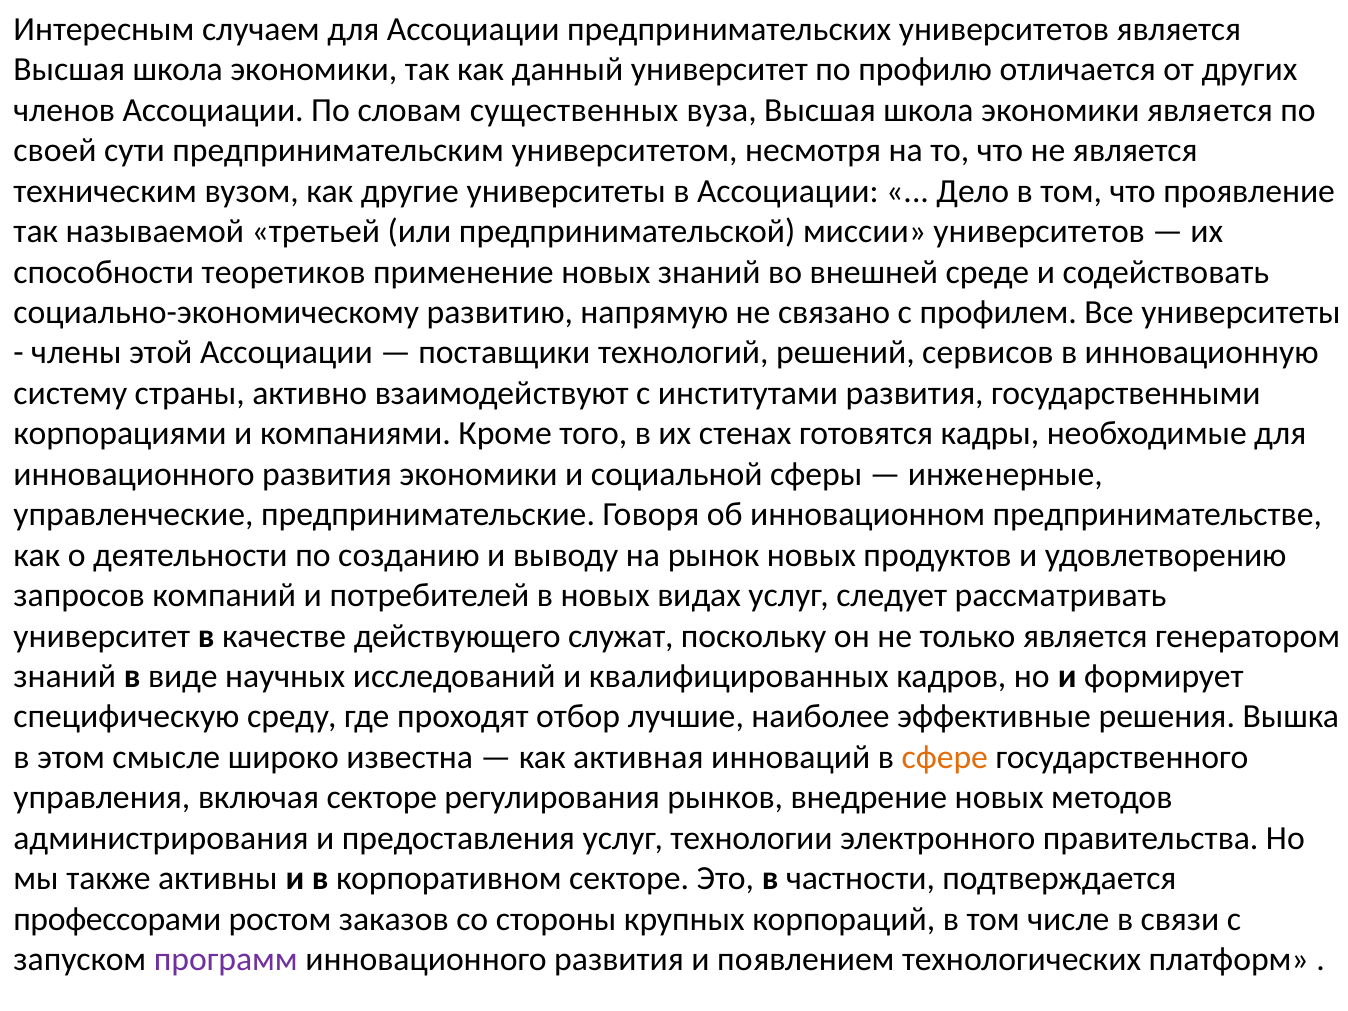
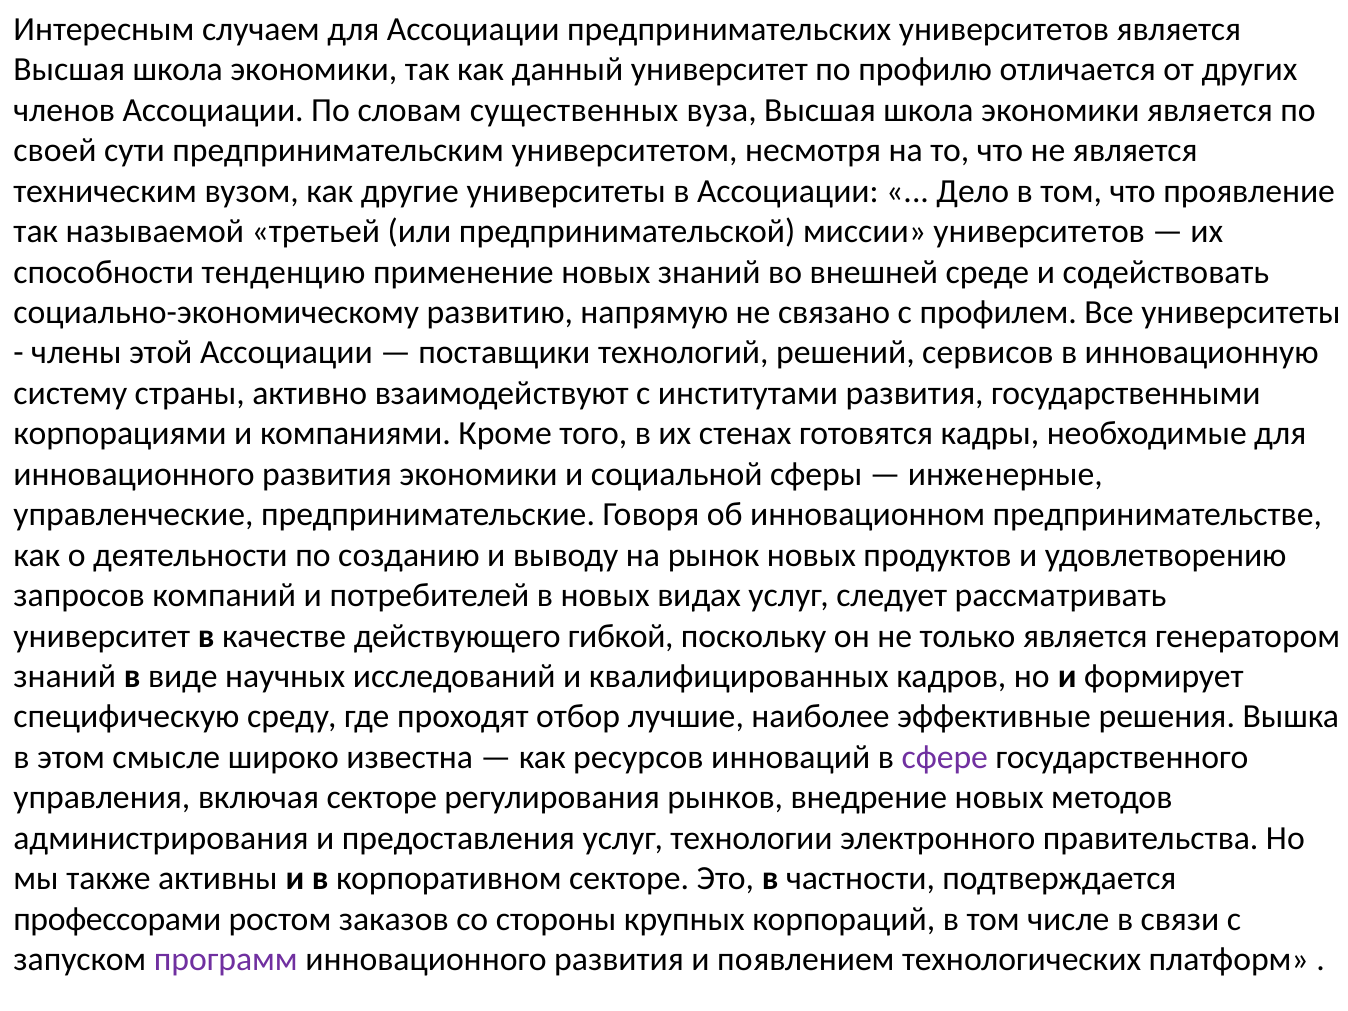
теоретиков: теоретиков -> тенденцию (284, 272)
служат: служат -> гибкой (621, 636)
активная: активная -> ресурсов (638, 757)
сфере colour: orange -> purple (945, 757)
